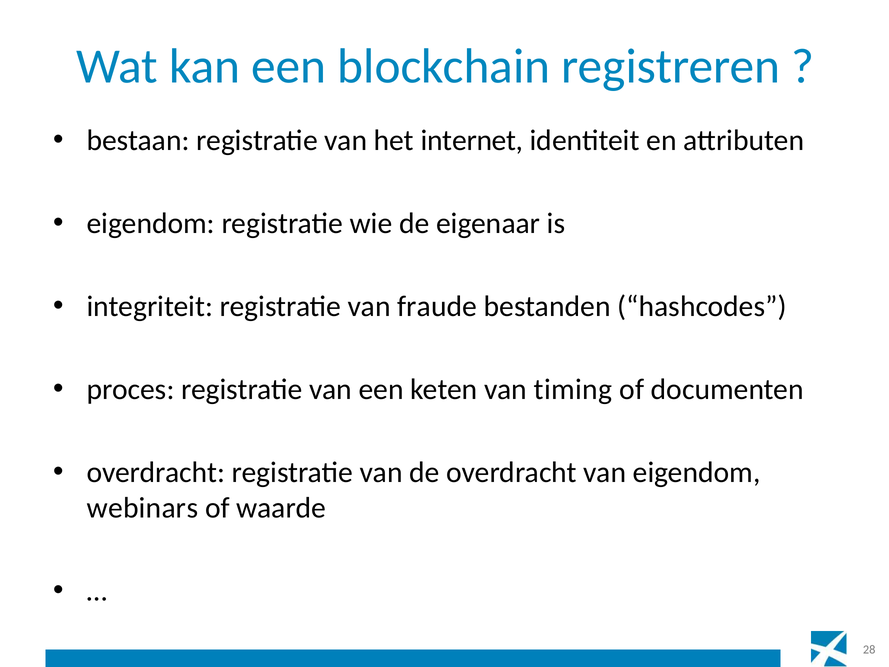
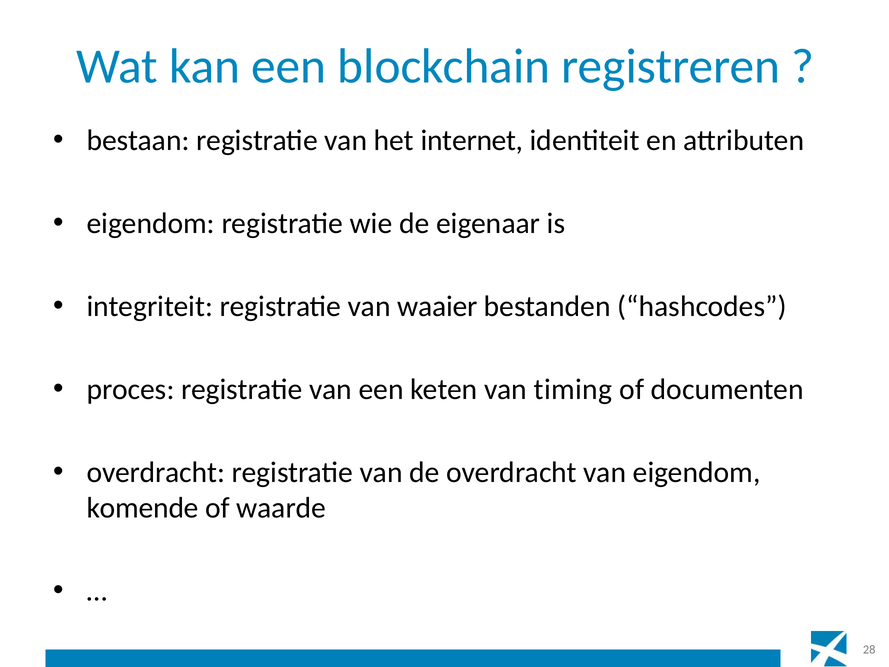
fraude: fraude -> waaier (437, 307)
webinars: webinars -> komende (143, 508)
